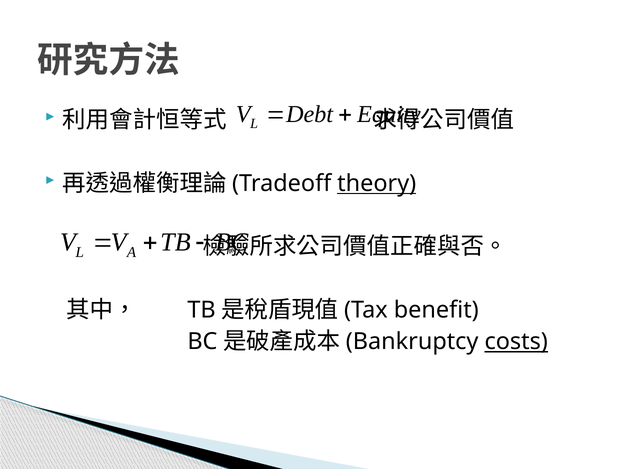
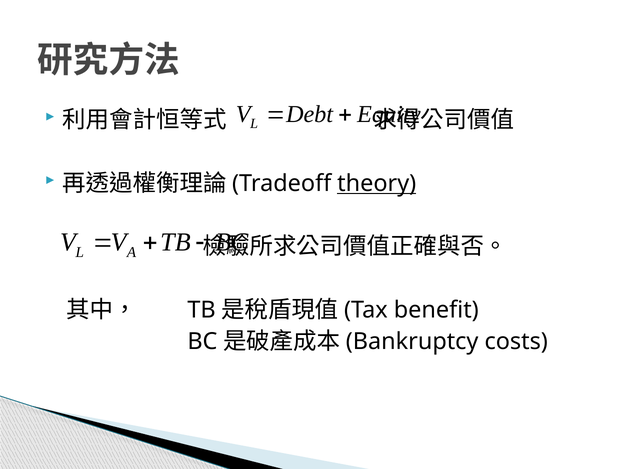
costs underline: present -> none (516, 341)
